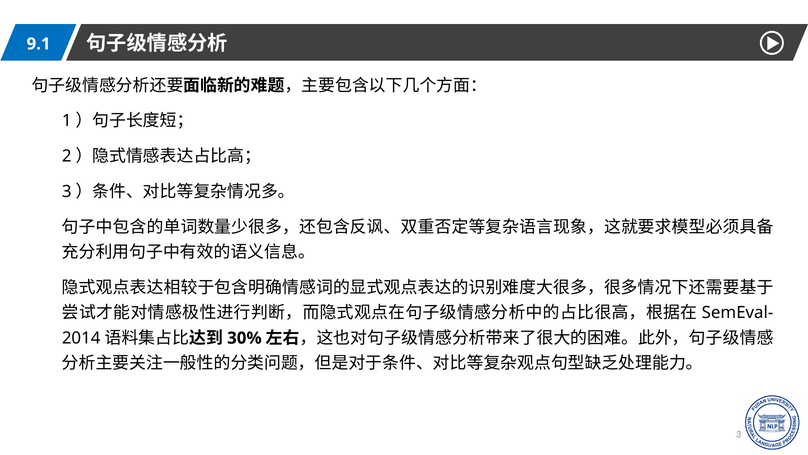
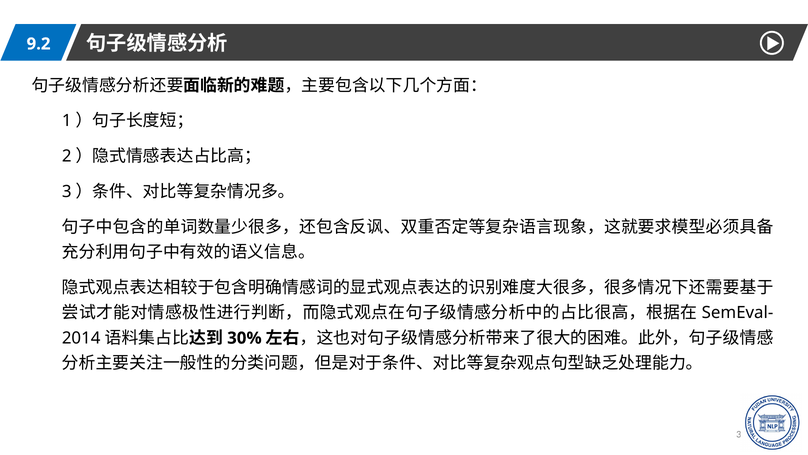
9.1: 9.1 -> 9.2 (39, 44)
